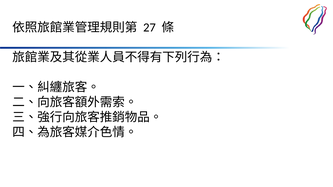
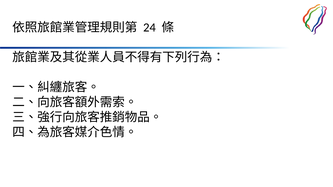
27: 27 -> 24 (149, 27)
